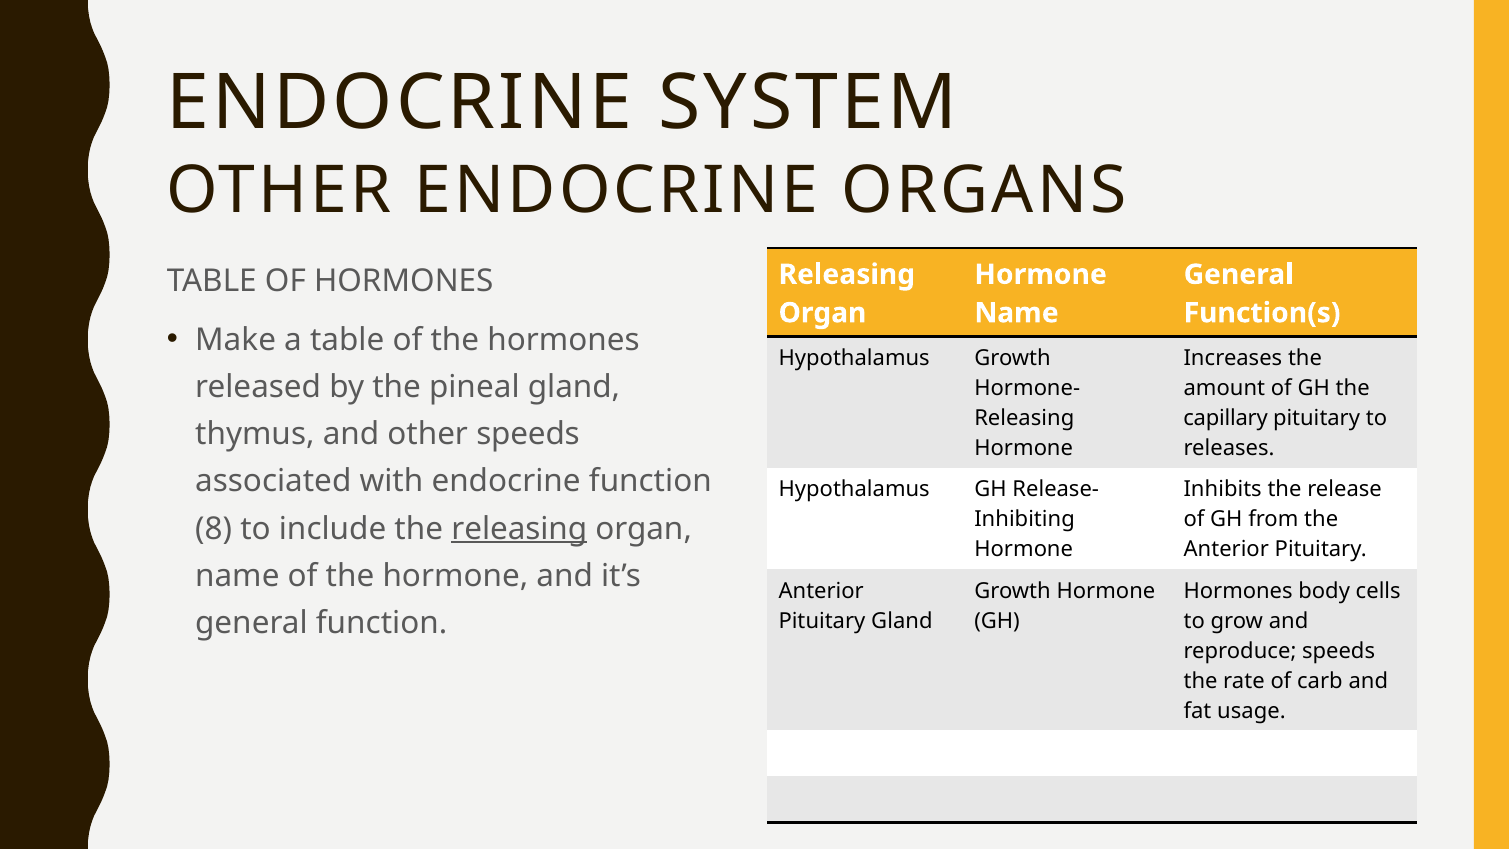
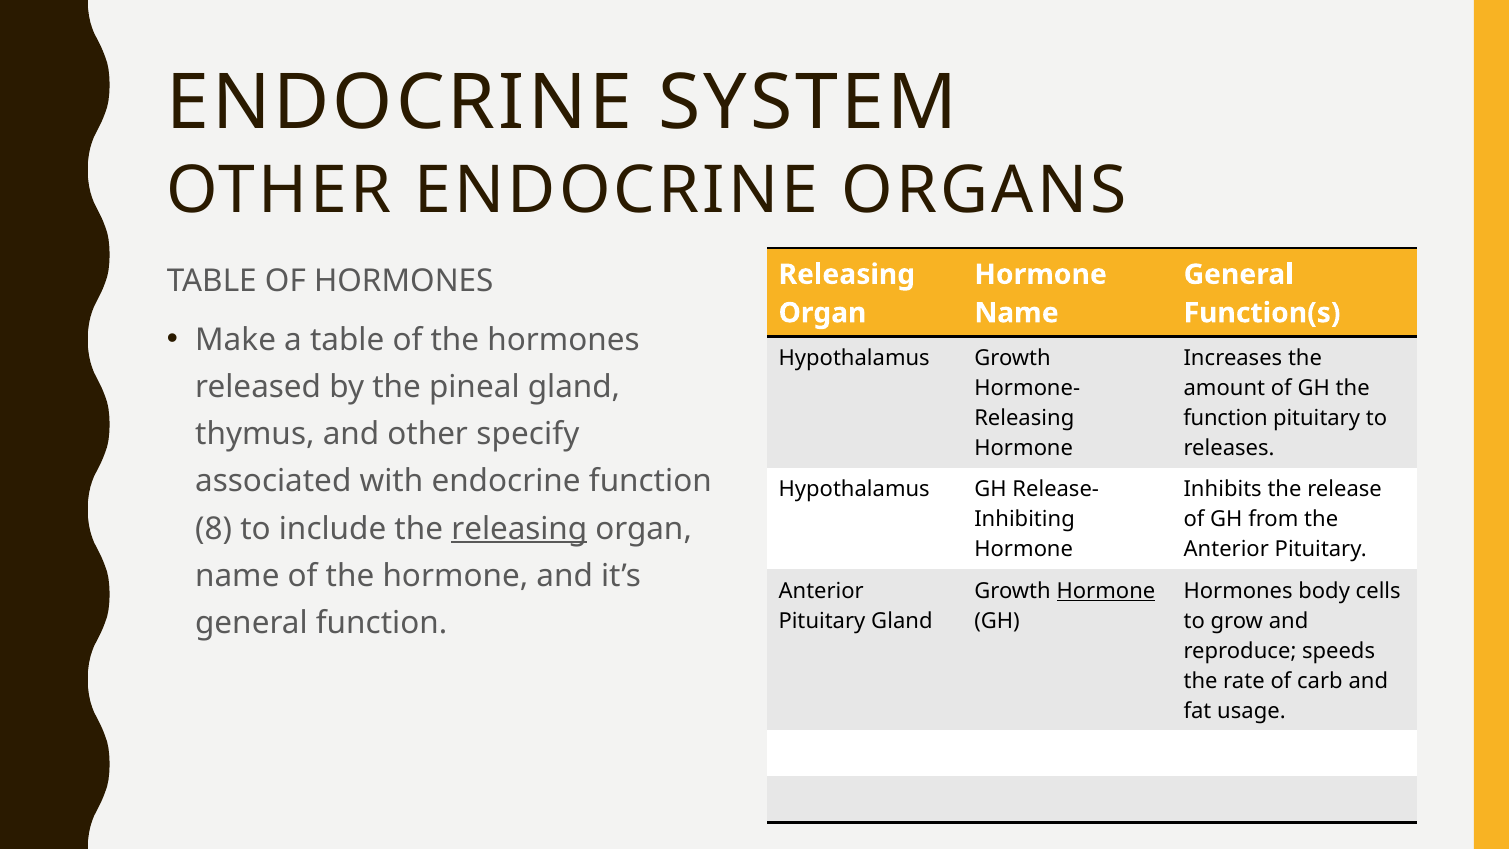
capillary: capillary -> function (1226, 418)
other speeds: speeds -> specify (528, 434)
Hormone underline: none -> present (1106, 591)
